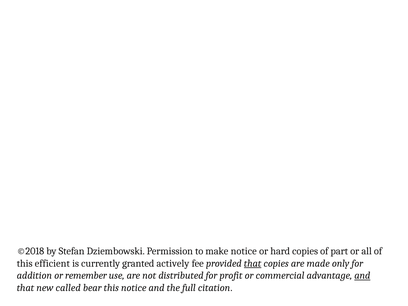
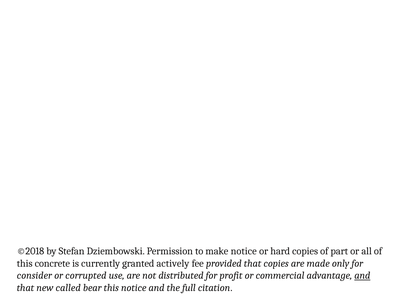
efficient: efficient -> concrete (52, 263)
that underline: present -> none (253, 263)
addition: addition -> consider (34, 276)
remember: remember -> corrupted (86, 276)
